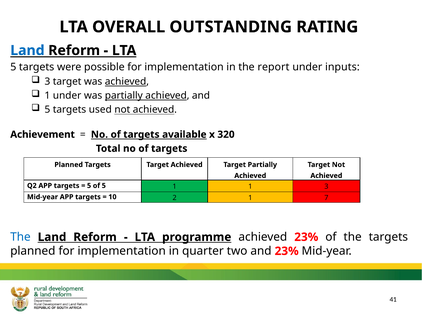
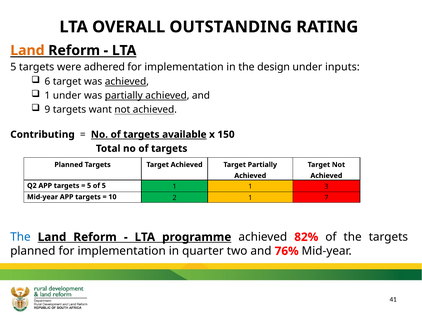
Land colour: blue -> orange (27, 51)
possible: possible -> adhered (104, 67)
report: report -> design (274, 67)
3: 3 -> 6 (47, 82)
5: 5 -> 9 (47, 110)
used: used -> want (100, 110)
Achievement: Achievement -> Contributing (42, 135)
320: 320 -> 150 (226, 135)
achieved 23%: 23% -> 82% (306, 237)
and 23%: 23% -> 76% (287, 252)
